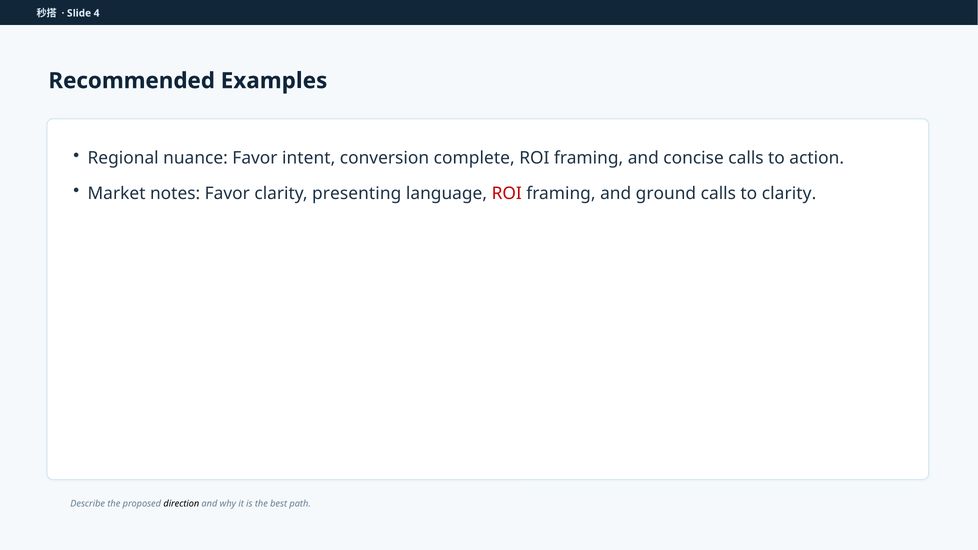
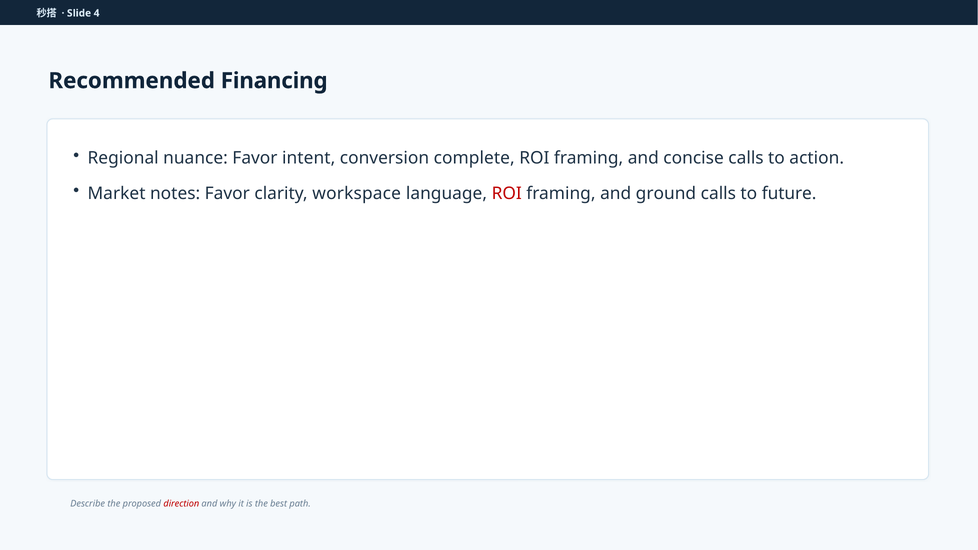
Examples: Examples -> Financing (274, 81)
presenting: presenting -> workspace (357, 193)
to clarity: clarity -> future (789, 193)
direction colour: black -> red (181, 504)
